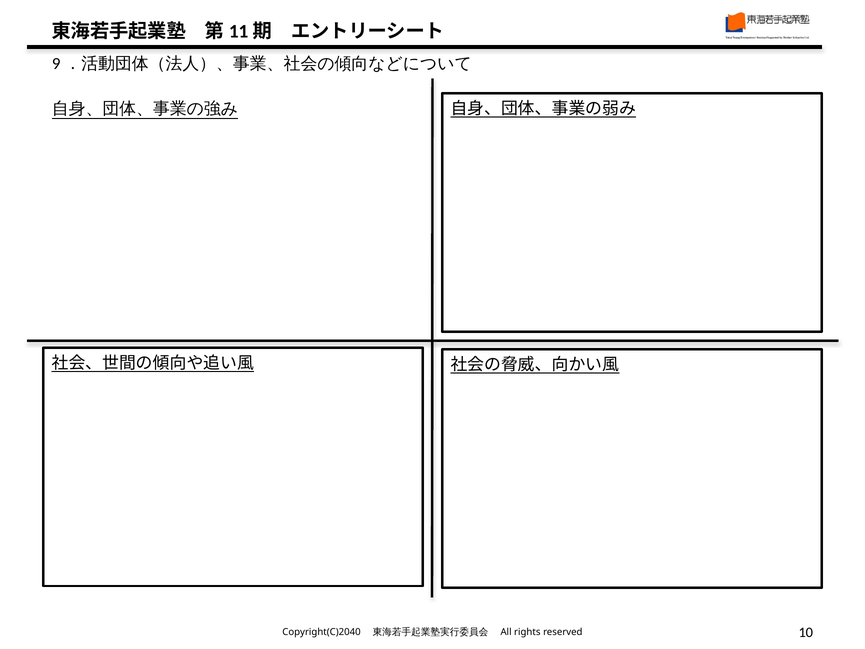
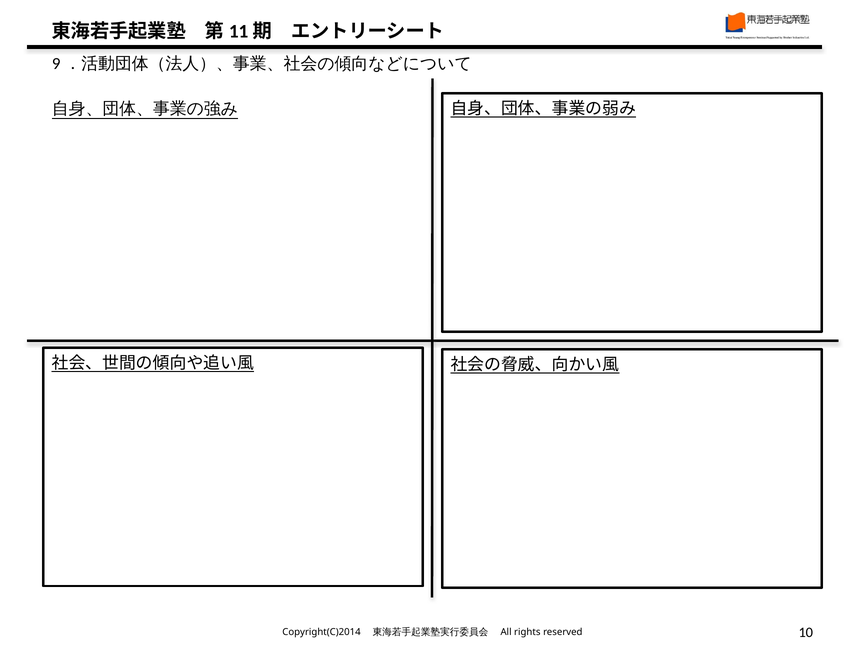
Copyright(C)2040: Copyright(C)2040 -> Copyright(C)2014 (321, 632)
